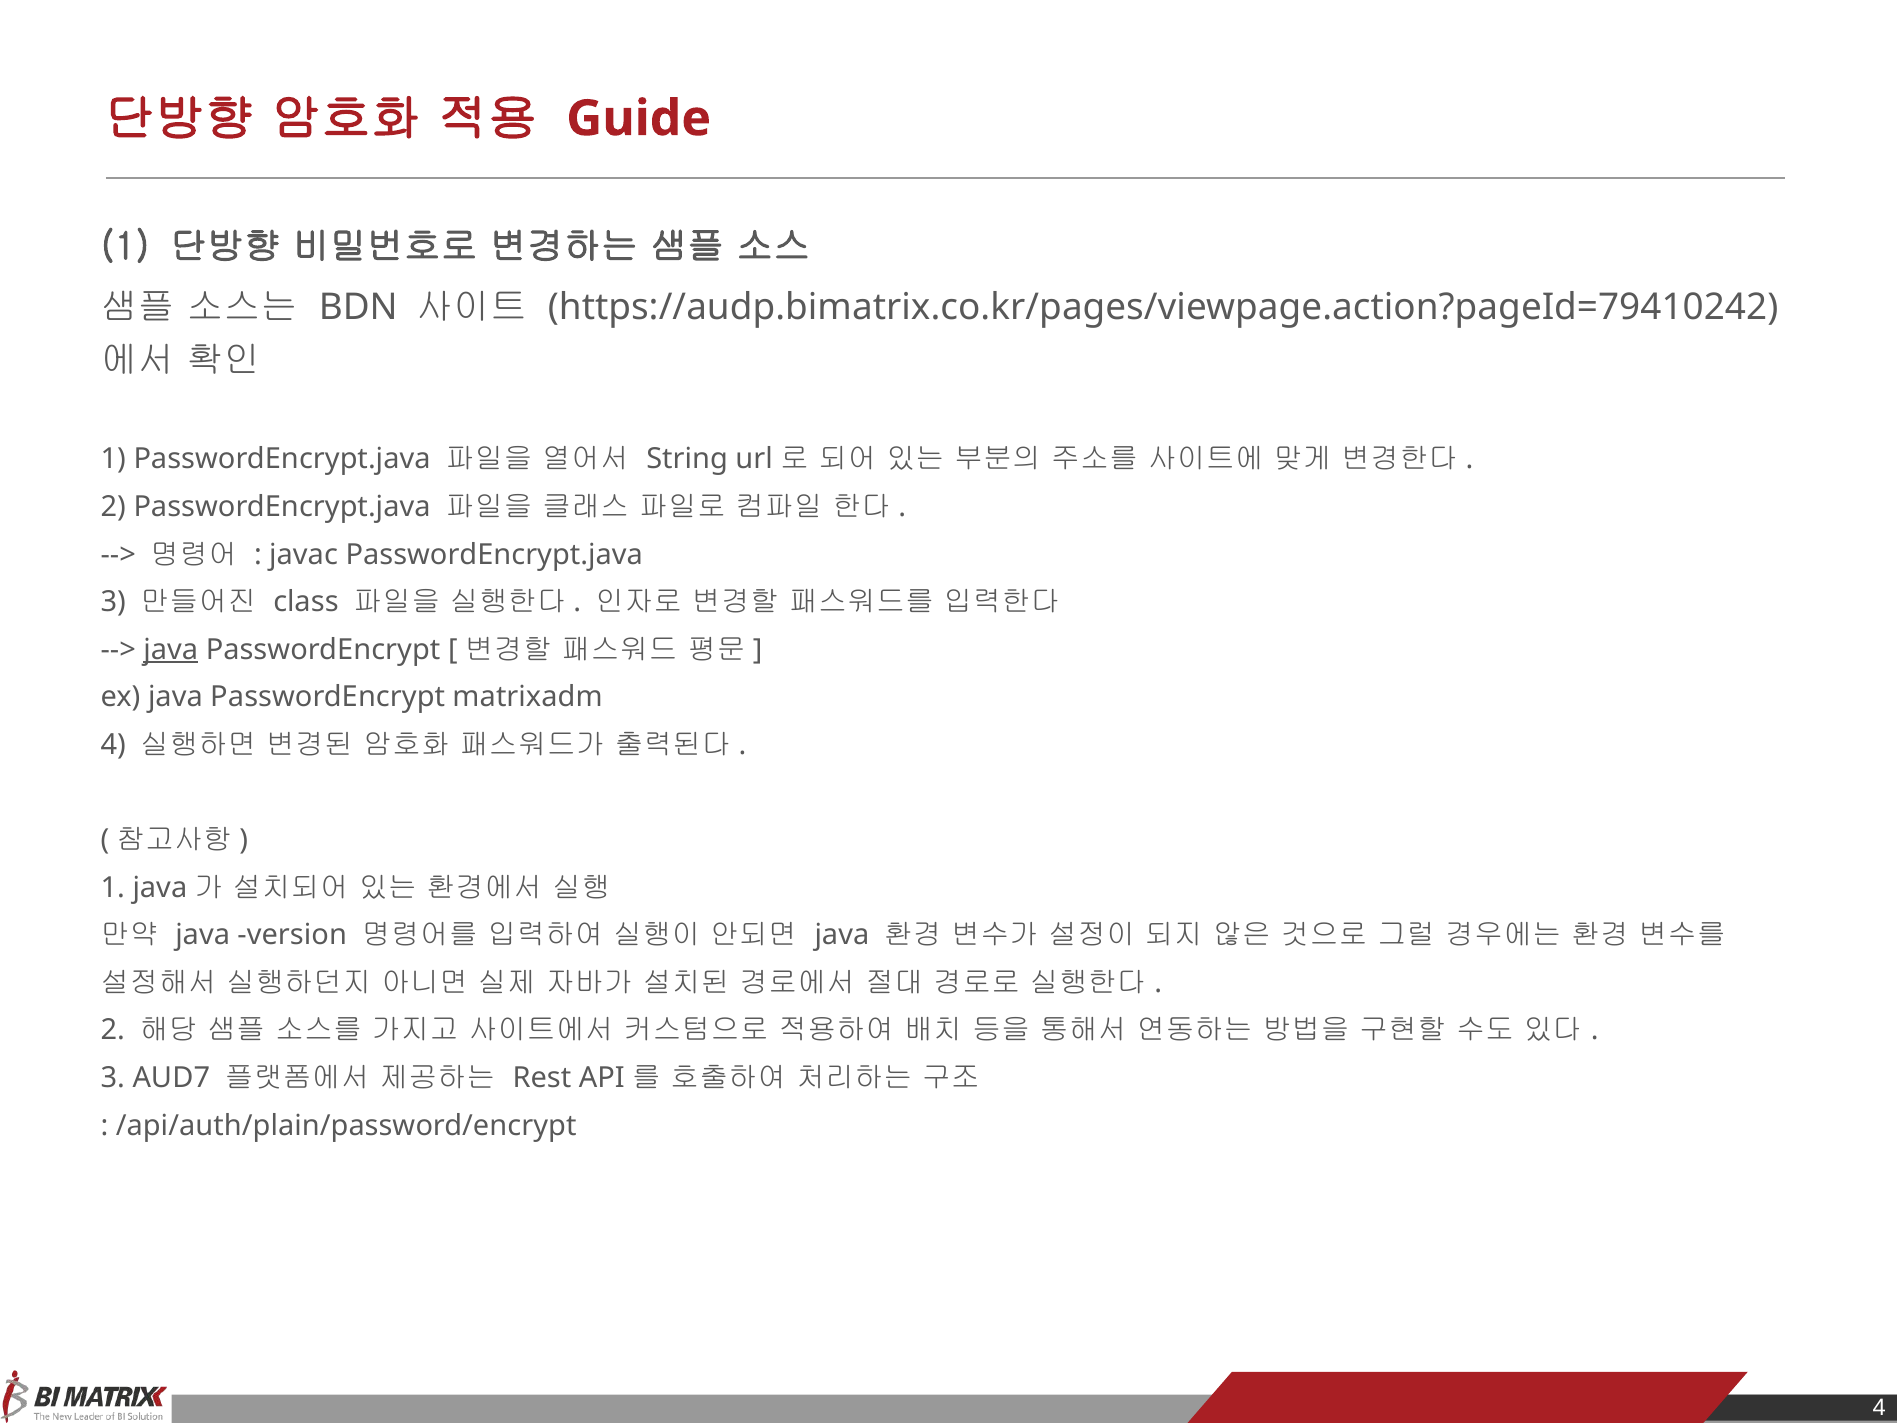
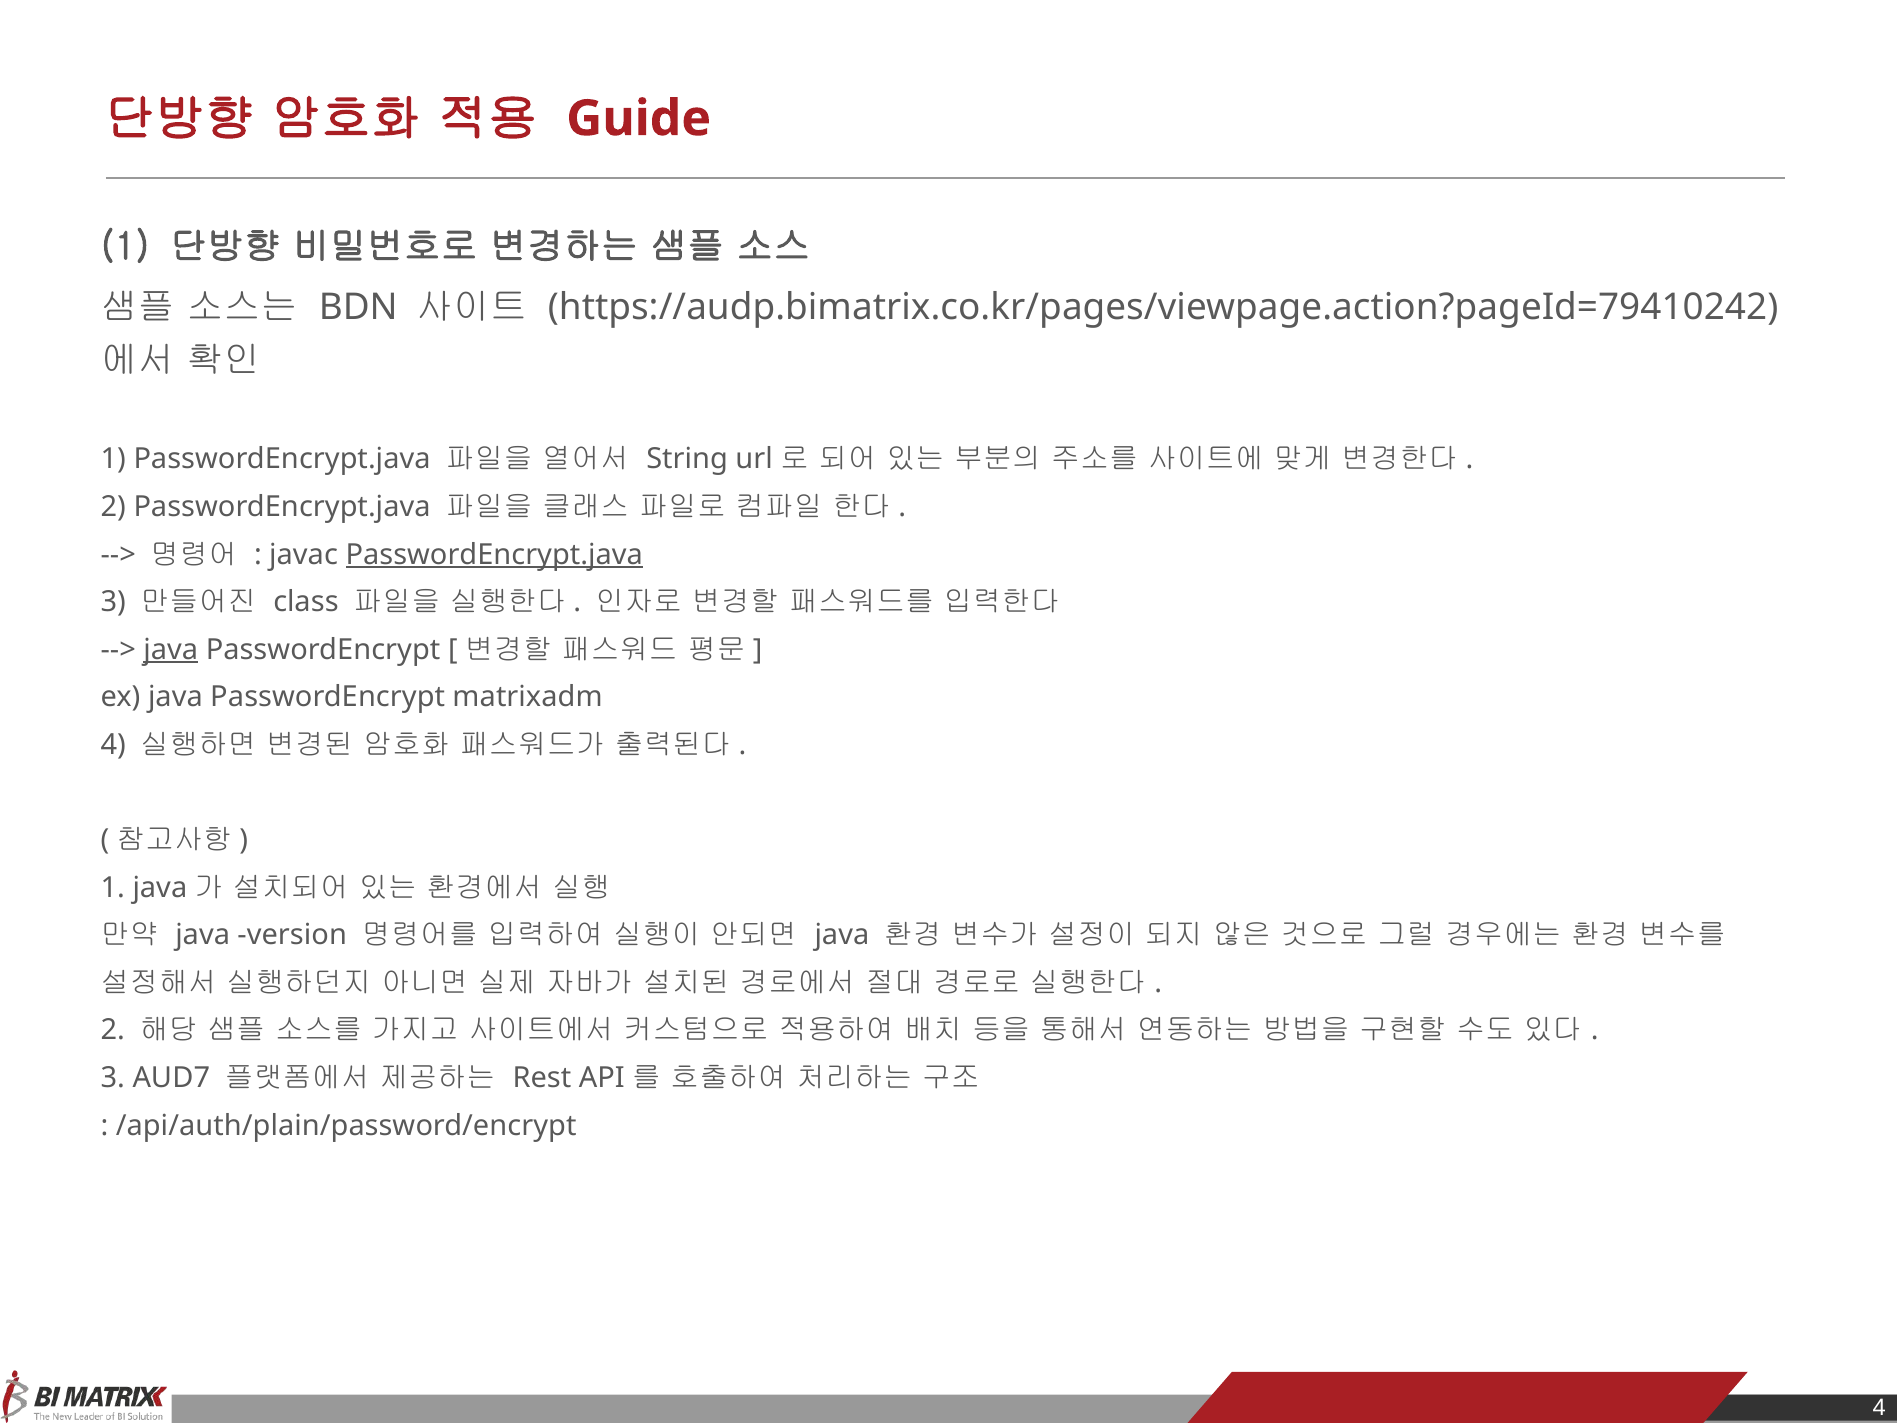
PasswordEncrypt.java underline: none -> present (494, 554)
